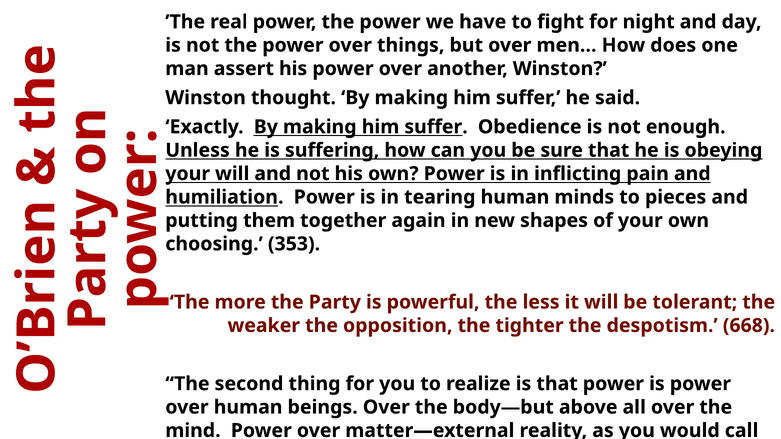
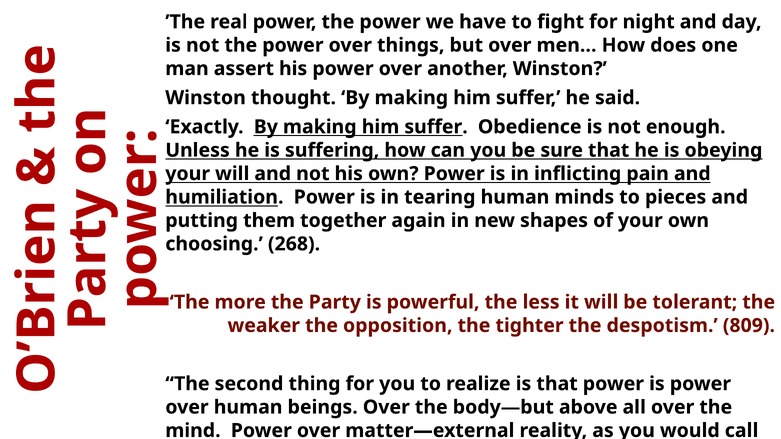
353: 353 -> 268 (294, 244)
668: 668 -> 809 (749, 326)
